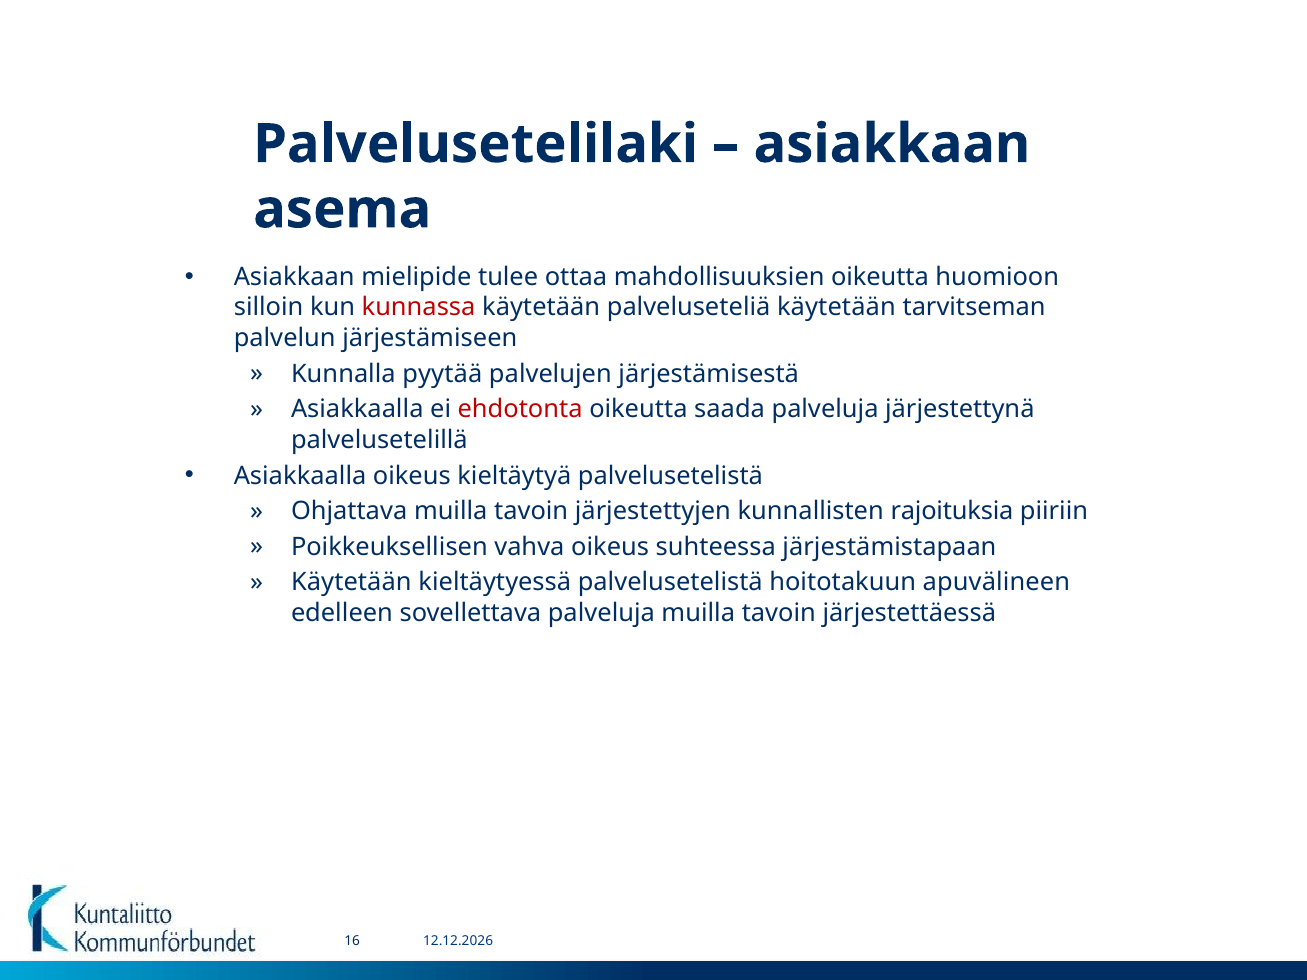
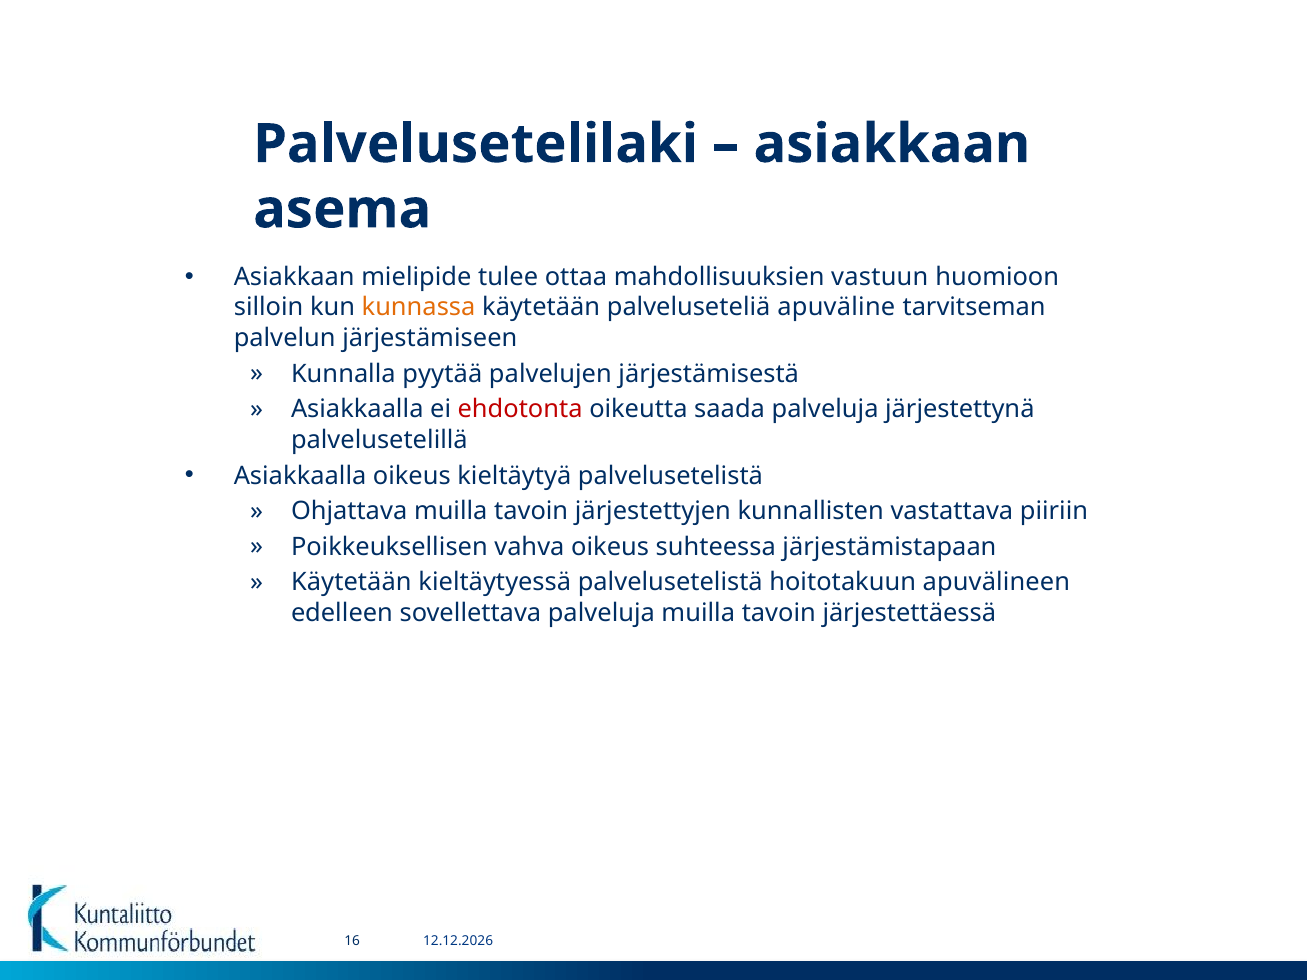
mahdollisuuksien oikeutta: oikeutta -> vastuun (880, 277)
kunnassa colour: red -> orange (419, 308)
palveluseteliä käytetään: käytetään -> apuväline (836, 308)
rajoituksia: rajoituksia -> vastattava (952, 511)
